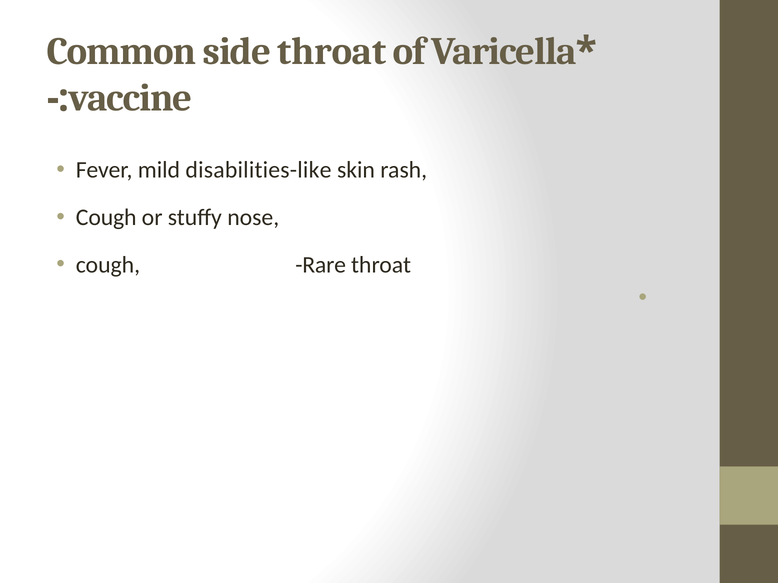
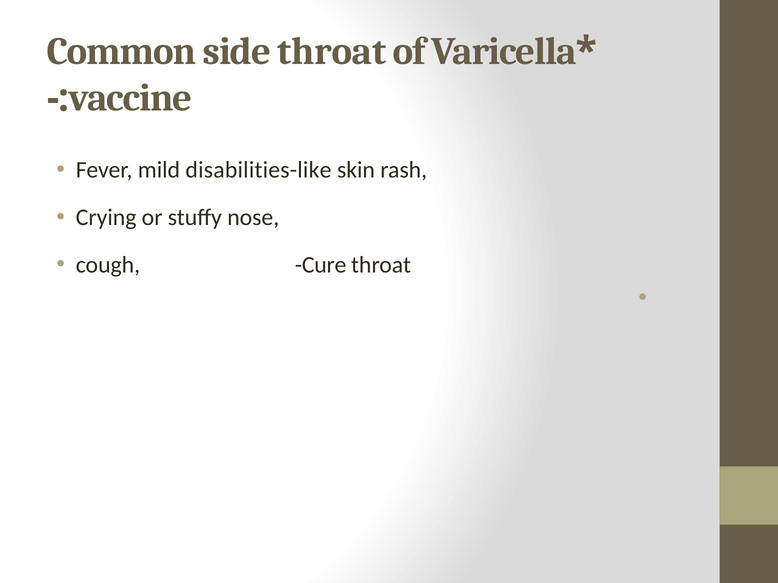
Cough: Cough -> Crying (106, 218)
Rare: Rare -> Cure (321, 265)
